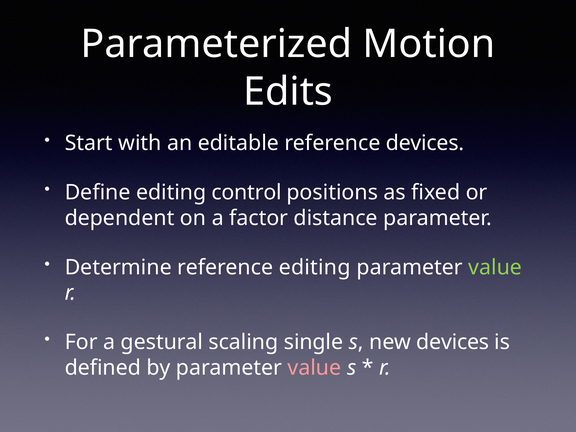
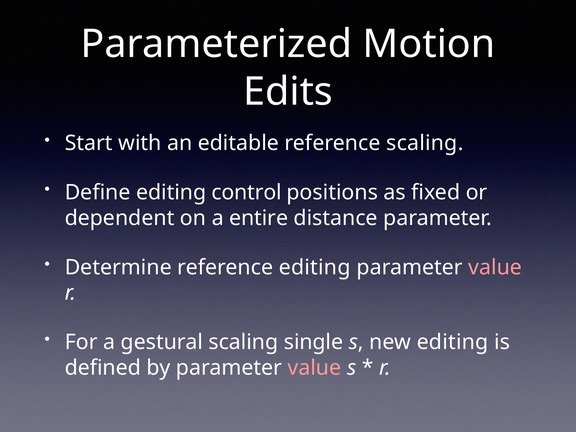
reference devices: devices -> scaling (425, 143)
factor: factor -> entire (259, 218)
value colour: light green -> pink (495, 267)
new devices: devices -> editing (453, 342)
